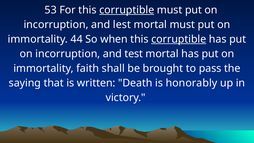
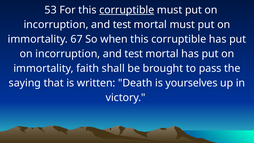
lest: lest -> test (122, 25)
44: 44 -> 67 (77, 39)
corruptible underline: present -> none (179, 39)
honorably: honorably -> yourselves (192, 83)
